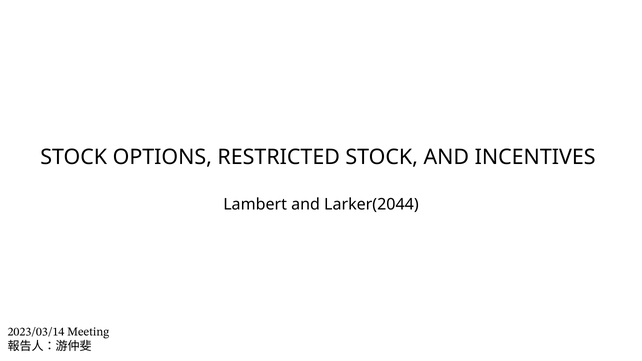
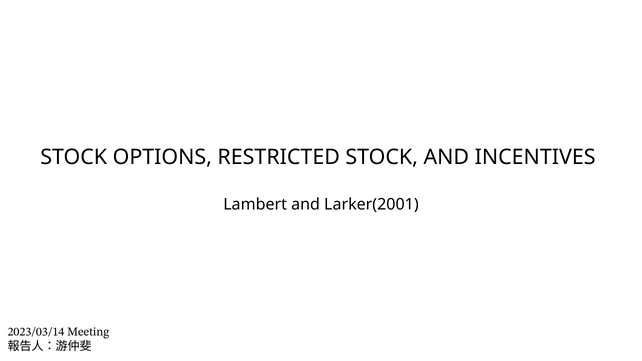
Larker(2044: Larker(2044 -> Larker(2001 (371, 204)
